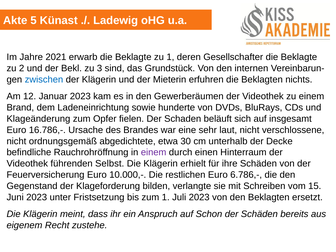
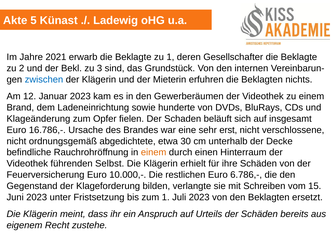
laut: laut -> erst (228, 130)
einem colour: purple -> orange (154, 152)
Schon: Schon -> Urteils (209, 214)
